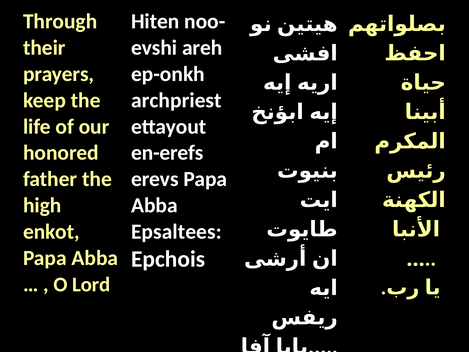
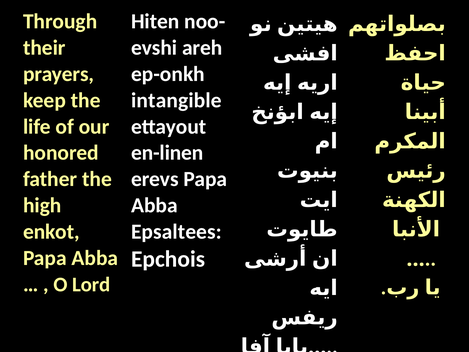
archpriest: archpriest -> intangible (176, 100)
en-erefs: en-erefs -> en-linen (167, 153)
